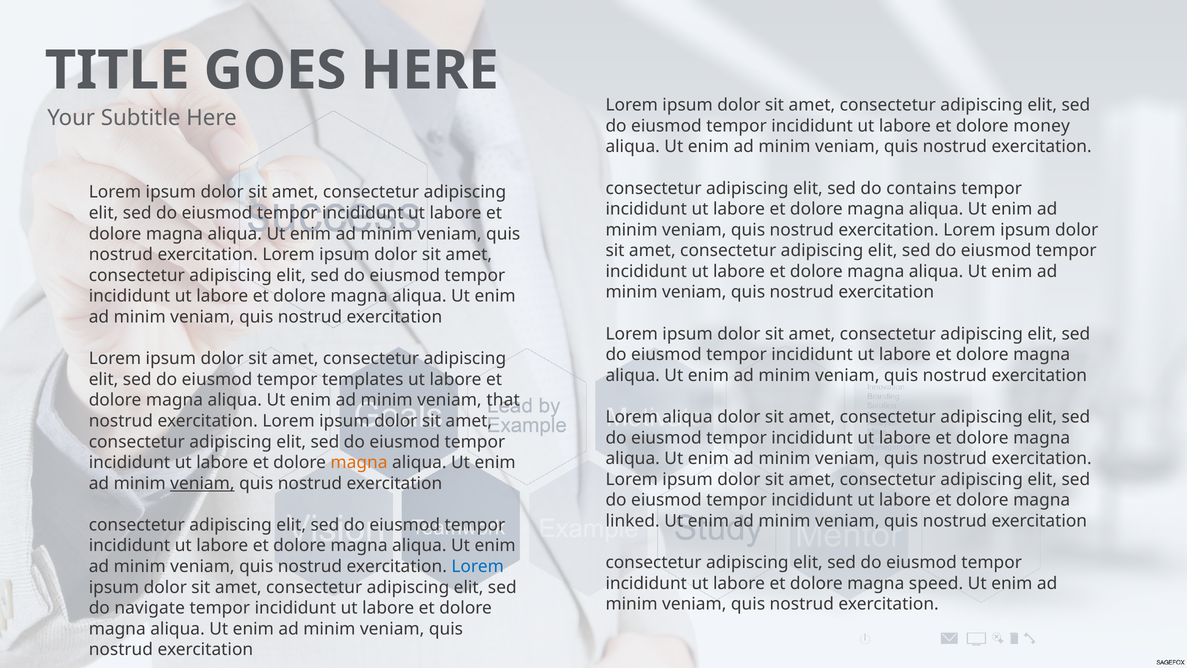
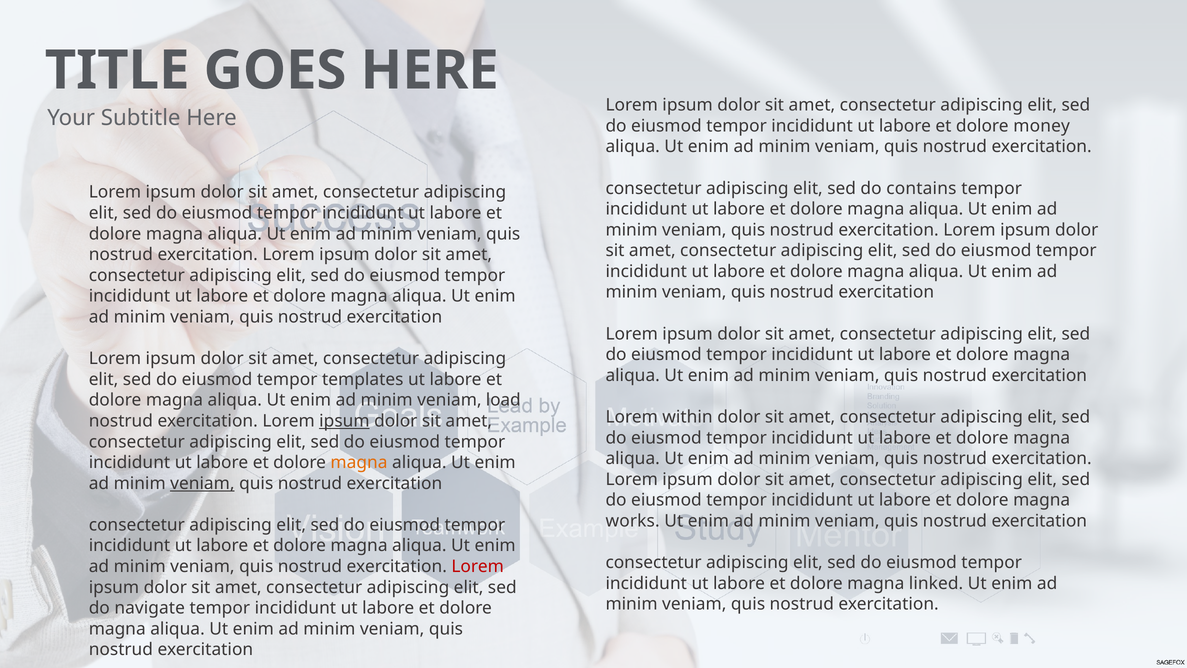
that: that -> load (503, 400)
Lorem aliqua: aliqua -> within (687, 417)
ipsum underline: none -> present (344, 421)
linked: linked -> works (633, 521)
Lorem colour: blue -> red (478, 566)
speed: speed -> linked (936, 583)
